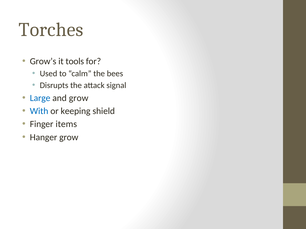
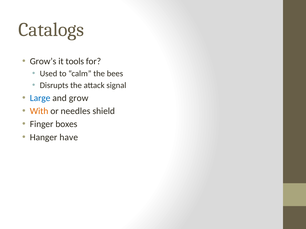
Torches: Torches -> Catalogs (51, 30)
With colour: blue -> orange (39, 111)
keeping: keeping -> needles (76, 111)
items: items -> boxes (66, 124)
Hanger grow: grow -> have (69, 137)
